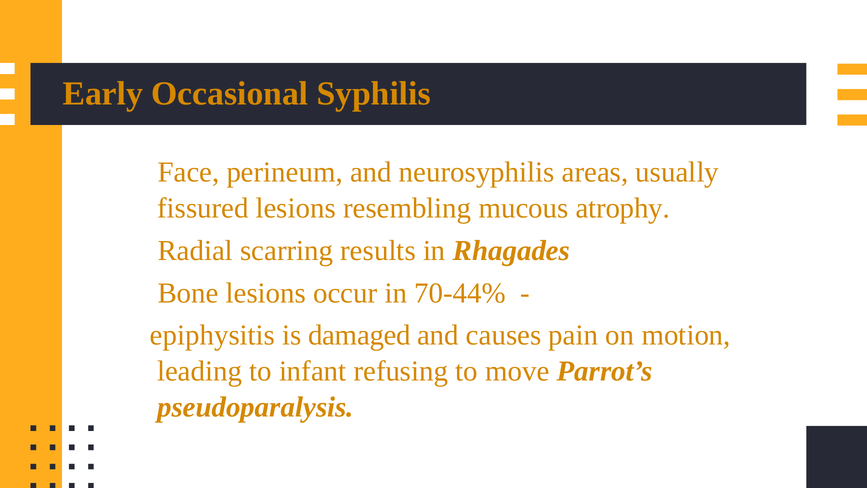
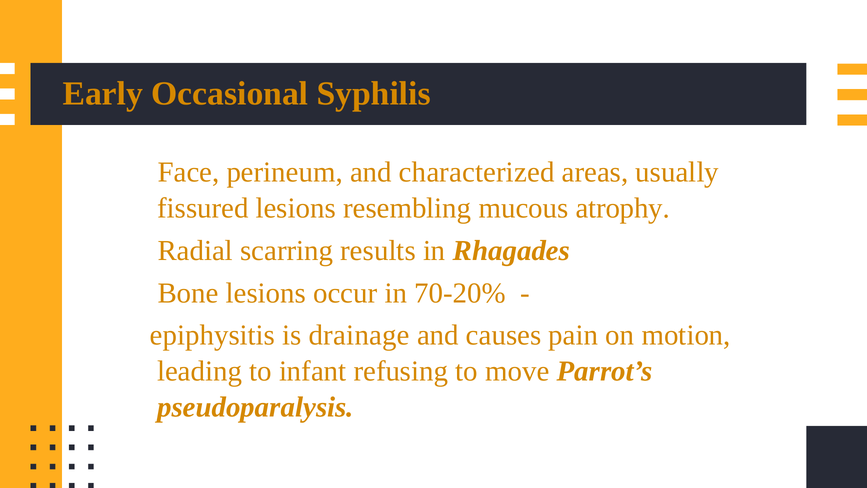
neurosyphilis: neurosyphilis -> characterized (477, 172)
70-44%: 70-44% -> 70-20% (460, 293)
damaged: damaged -> drainage (359, 335)
